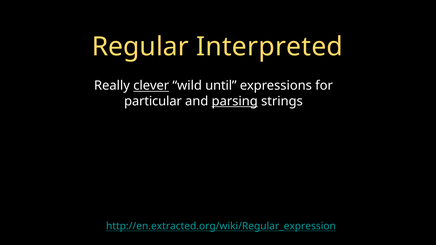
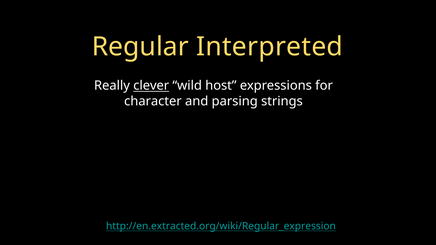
until: until -> host (221, 86)
particular: particular -> character (153, 101)
parsing underline: present -> none (235, 101)
